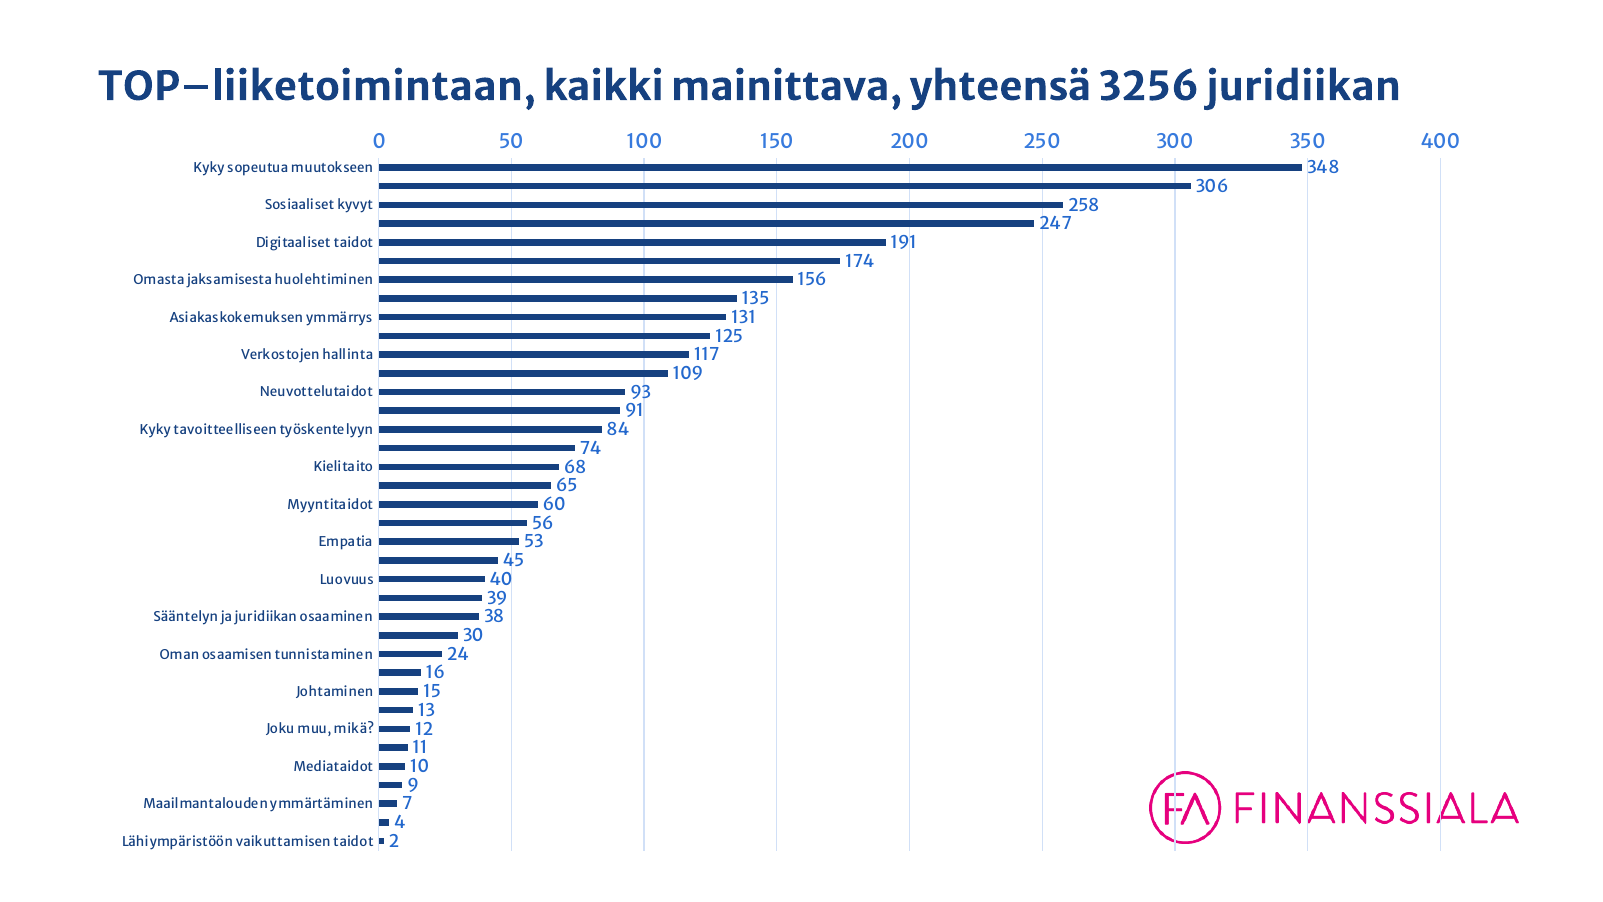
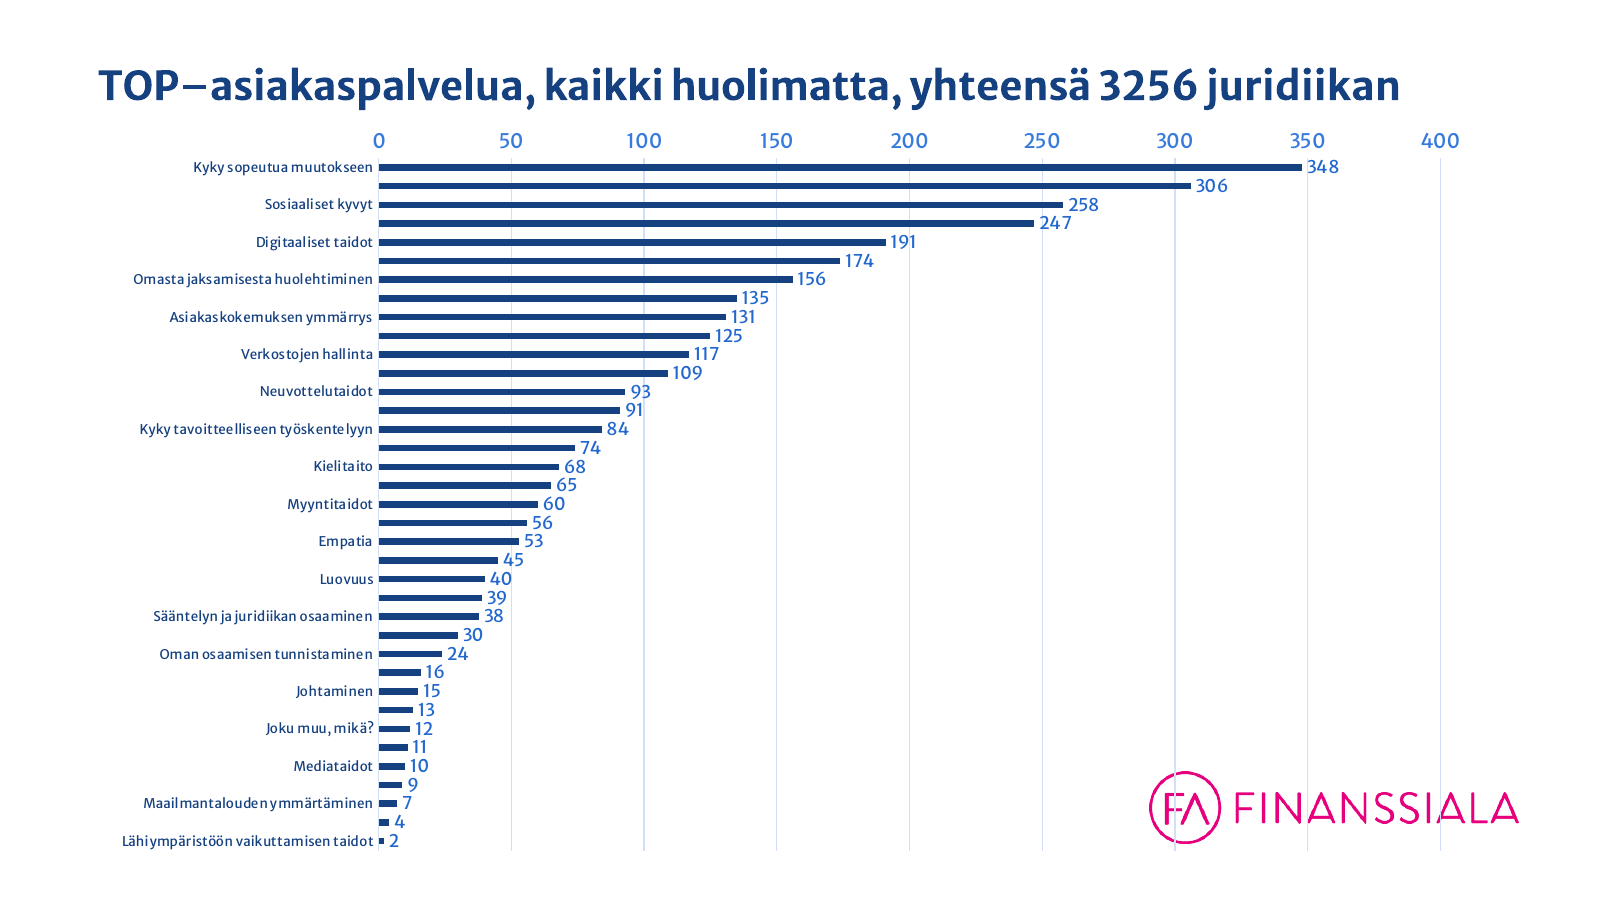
TOP–liiketoimintaan: TOP–liiketoimintaan -> TOP–asiakaspalvelua (317, 87)
mainittava: mainittava -> huolimatta (787, 87)
